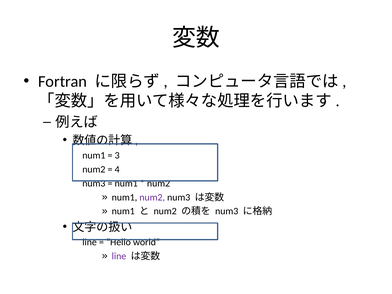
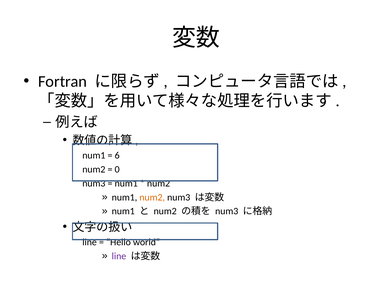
3: 3 -> 6 (117, 156)
4: 4 -> 0 (117, 169)
num2 colour: purple -> orange (152, 197)
